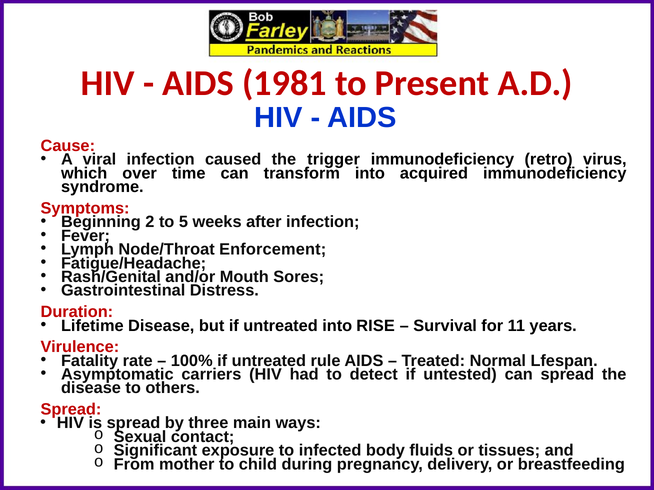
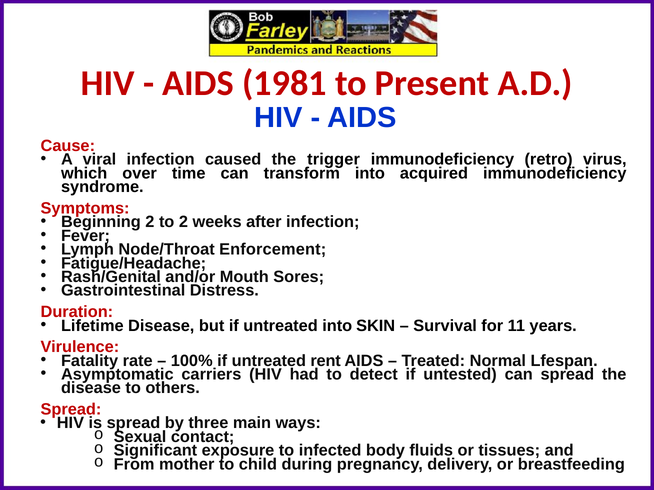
to 5: 5 -> 2 (183, 222)
RISE: RISE -> SKIN (376, 326)
rule: rule -> rent (326, 361)
